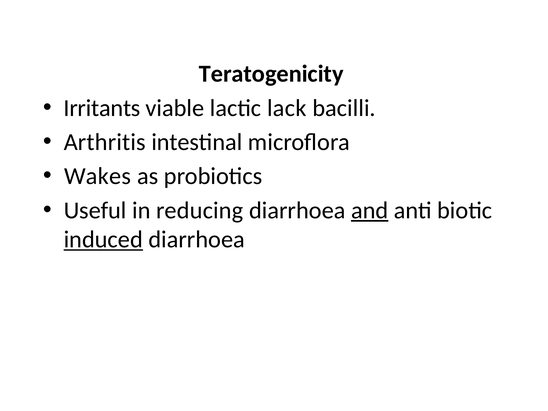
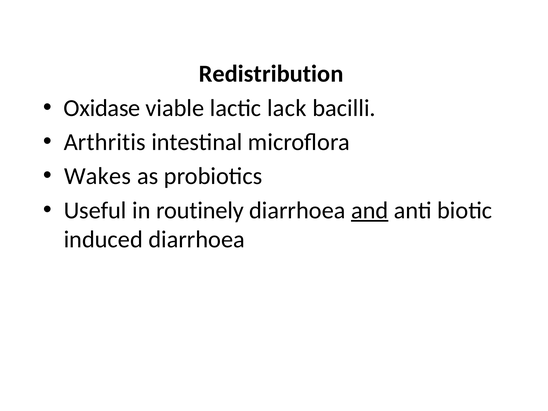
Teratogenicity: Teratogenicity -> Redistribution (271, 74)
Irritants: Irritants -> Oxidase (102, 108)
reducing: reducing -> routinely (200, 210)
induced underline: present -> none (103, 240)
